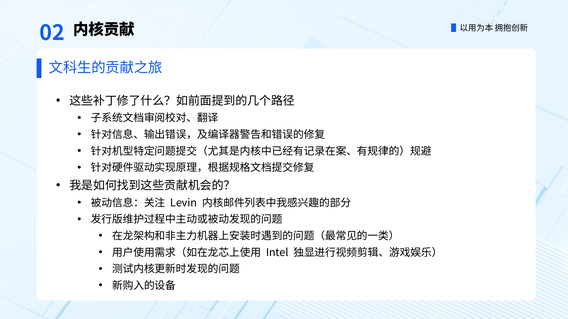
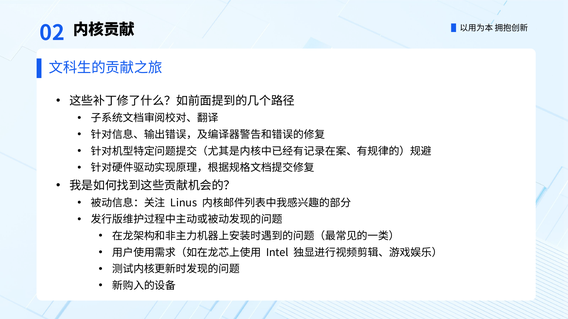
Levin: Levin -> Linus (184, 203)
